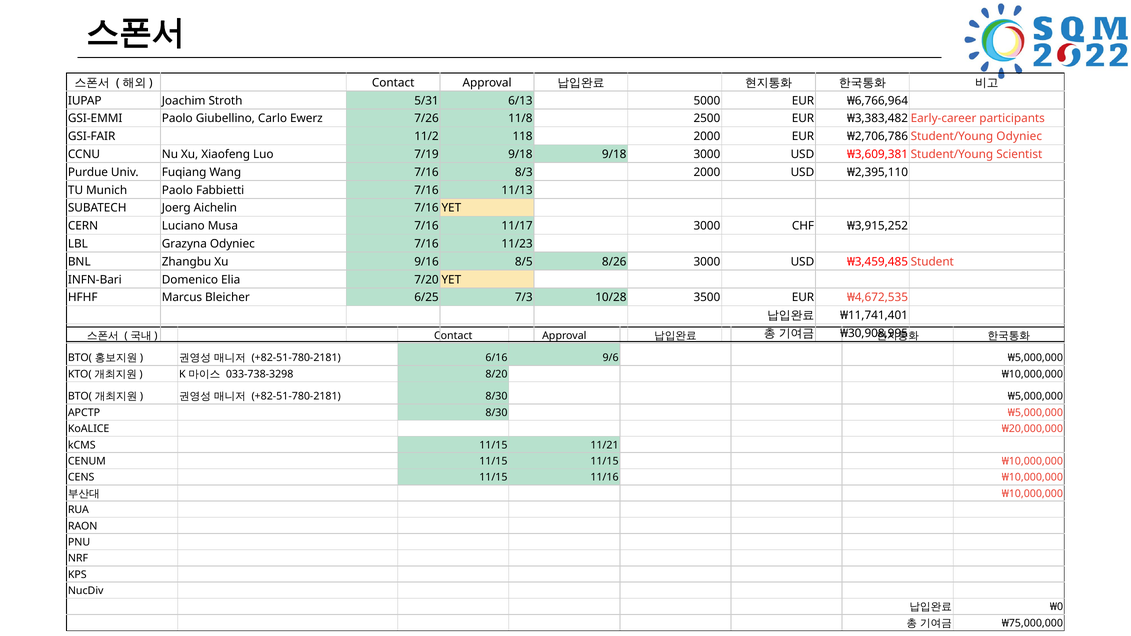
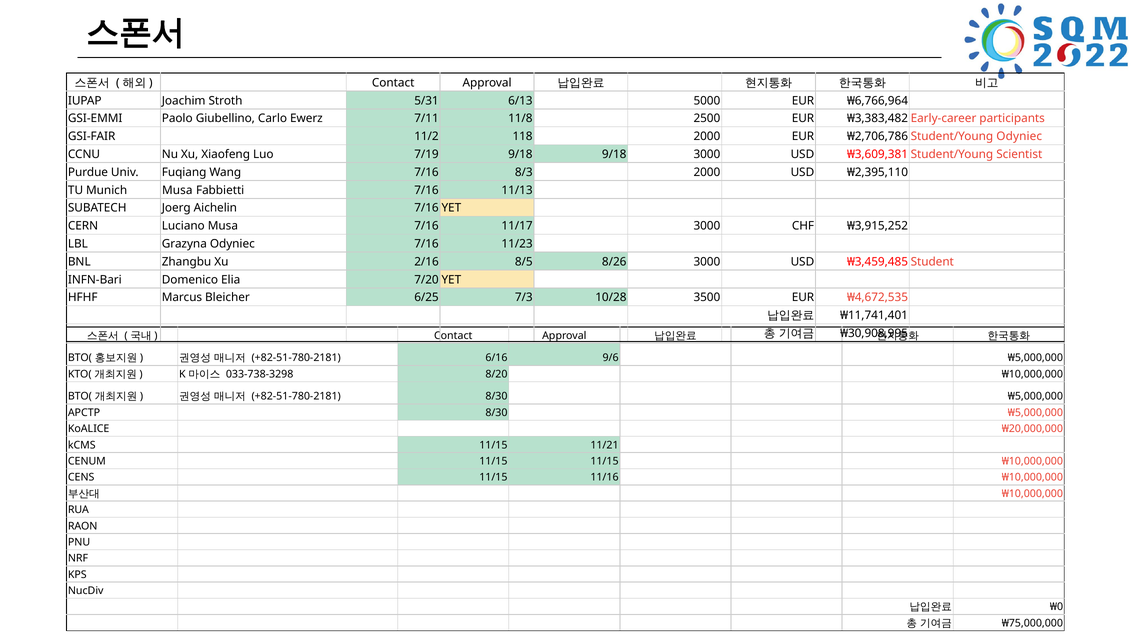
7/26: 7/26 -> 7/11 (427, 119)
Munich Paolo: Paolo -> Musa (177, 190)
9/16: 9/16 -> 2/16 (427, 262)
